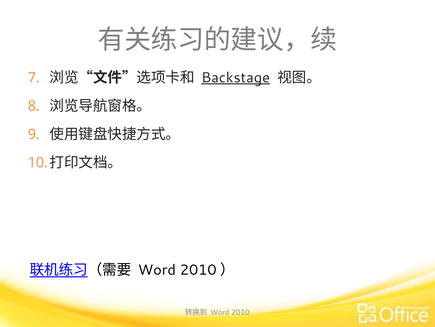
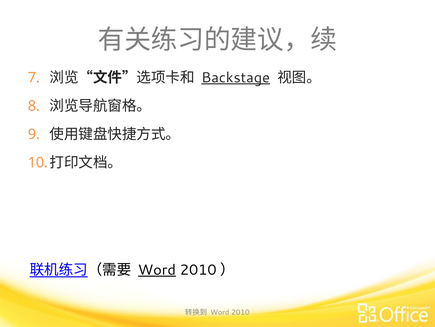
Word underline: none -> present (157, 269)
